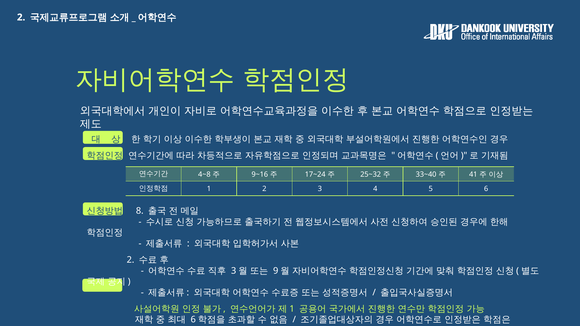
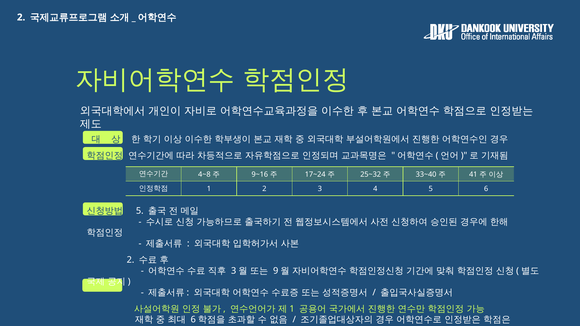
8: 8 -> 5 (140, 211)
